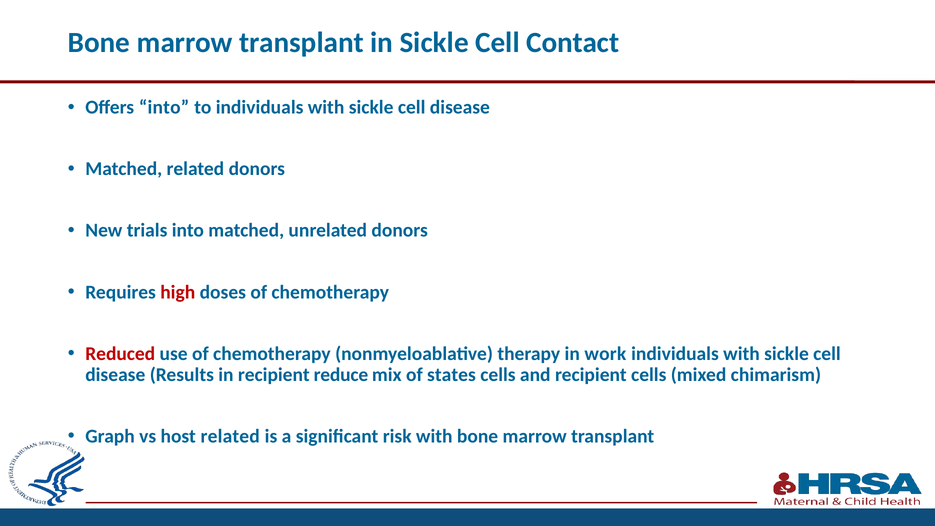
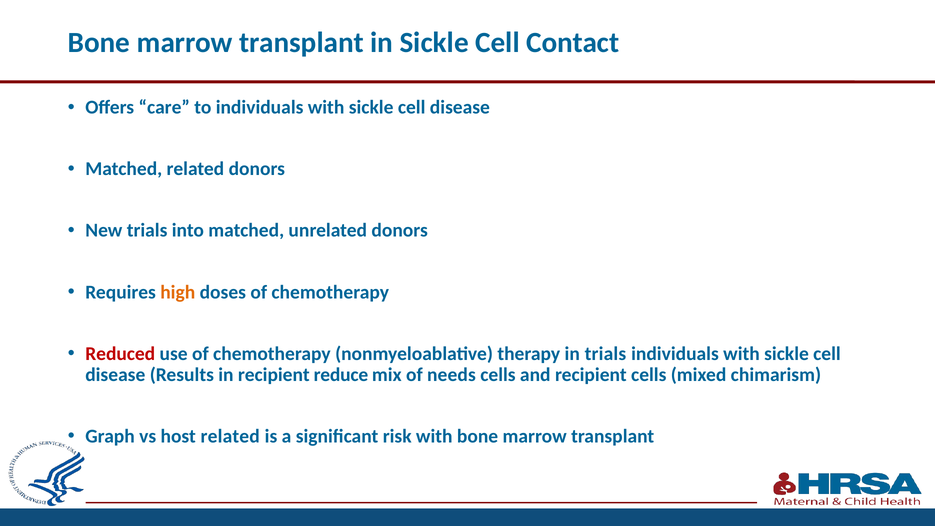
Offers into: into -> care (164, 107)
high colour: red -> orange (178, 292)
in work: work -> trials (605, 354)
states: states -> needs (451, 375)
